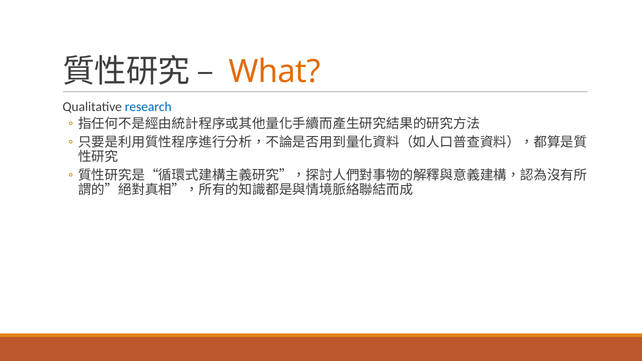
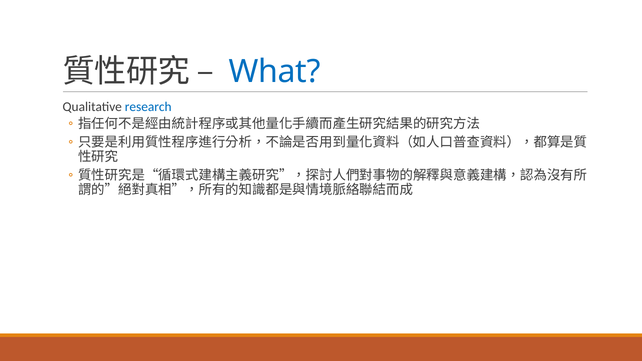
What colour: orange -> blue (275, 72)
